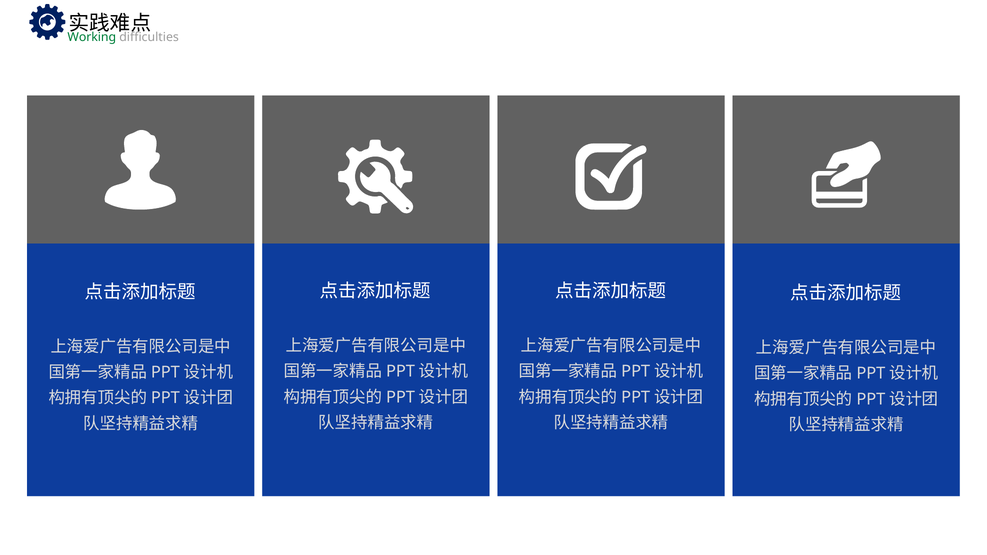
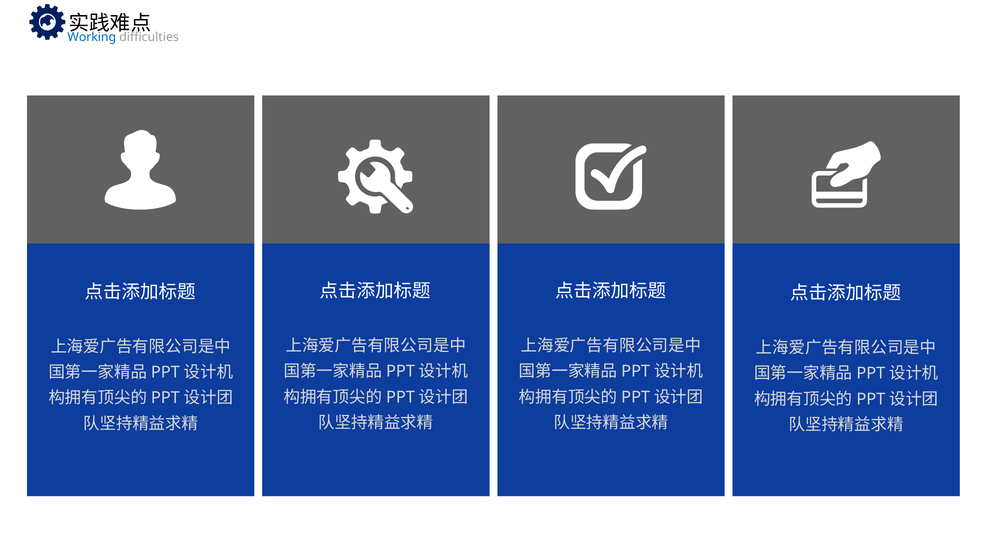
Working colour: green -> blue (92, 37)
